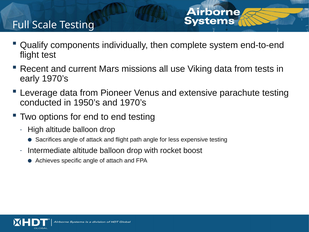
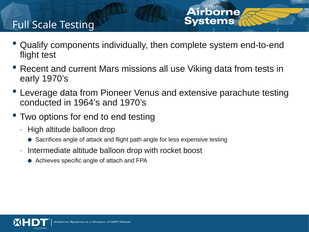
1950’s: 1950’s -> 1964’s (87, 103)
